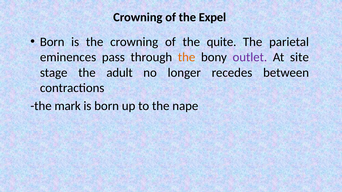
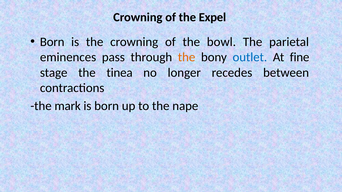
quite: quite -> bowl (221, 42)
outlet colour: purple -> blue (250, 57)
site: site -> fine (300, 57)
adult: adult -> tinea (120, 73)
